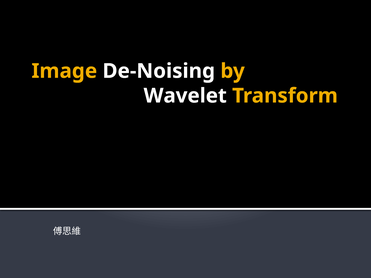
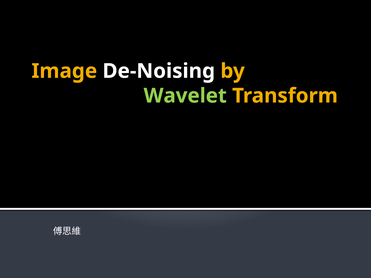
Wavelet colour: white -> light green (185, 96)
